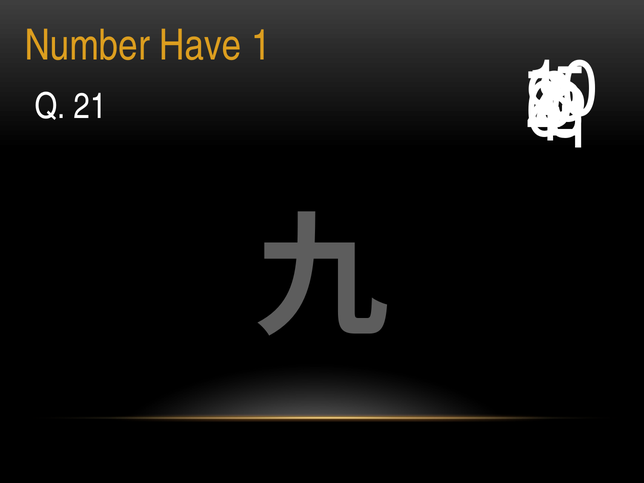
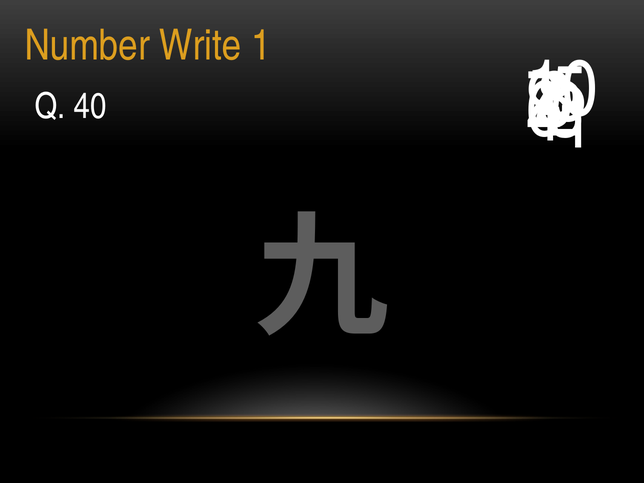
Have: Have -> Write (200, 45)
21: 21 -> 40 (90, 106)
